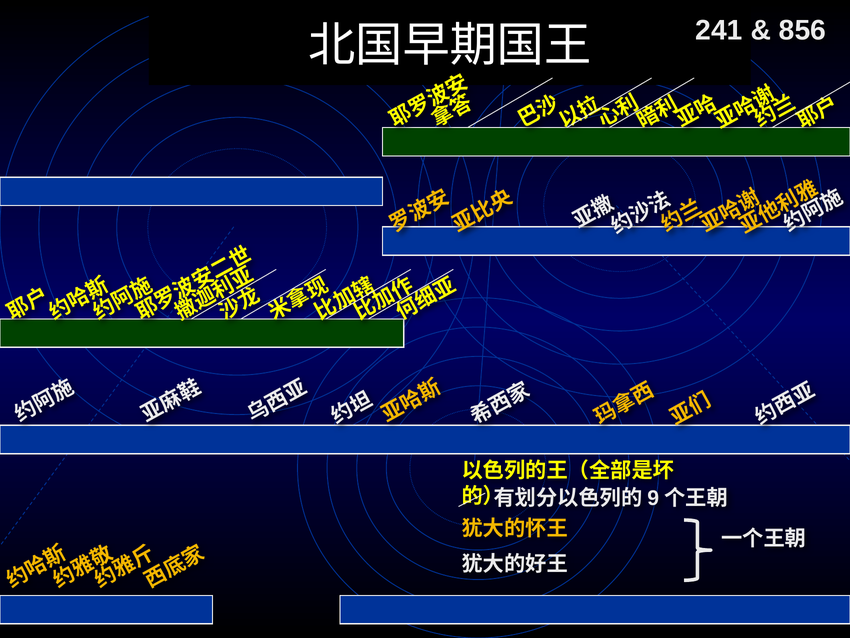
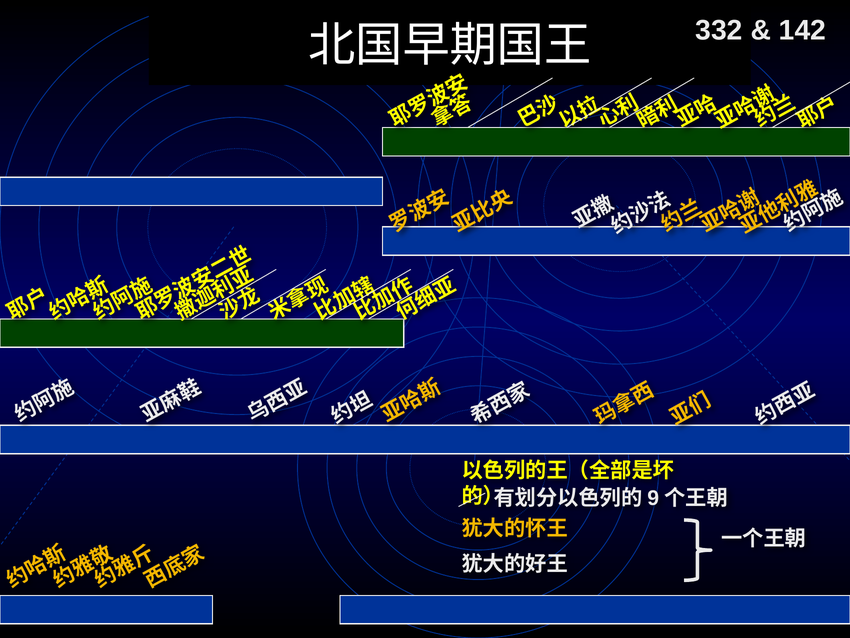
241: 241 -> 332 (719, 30)
856: 856 -> 142 (802, 30)
